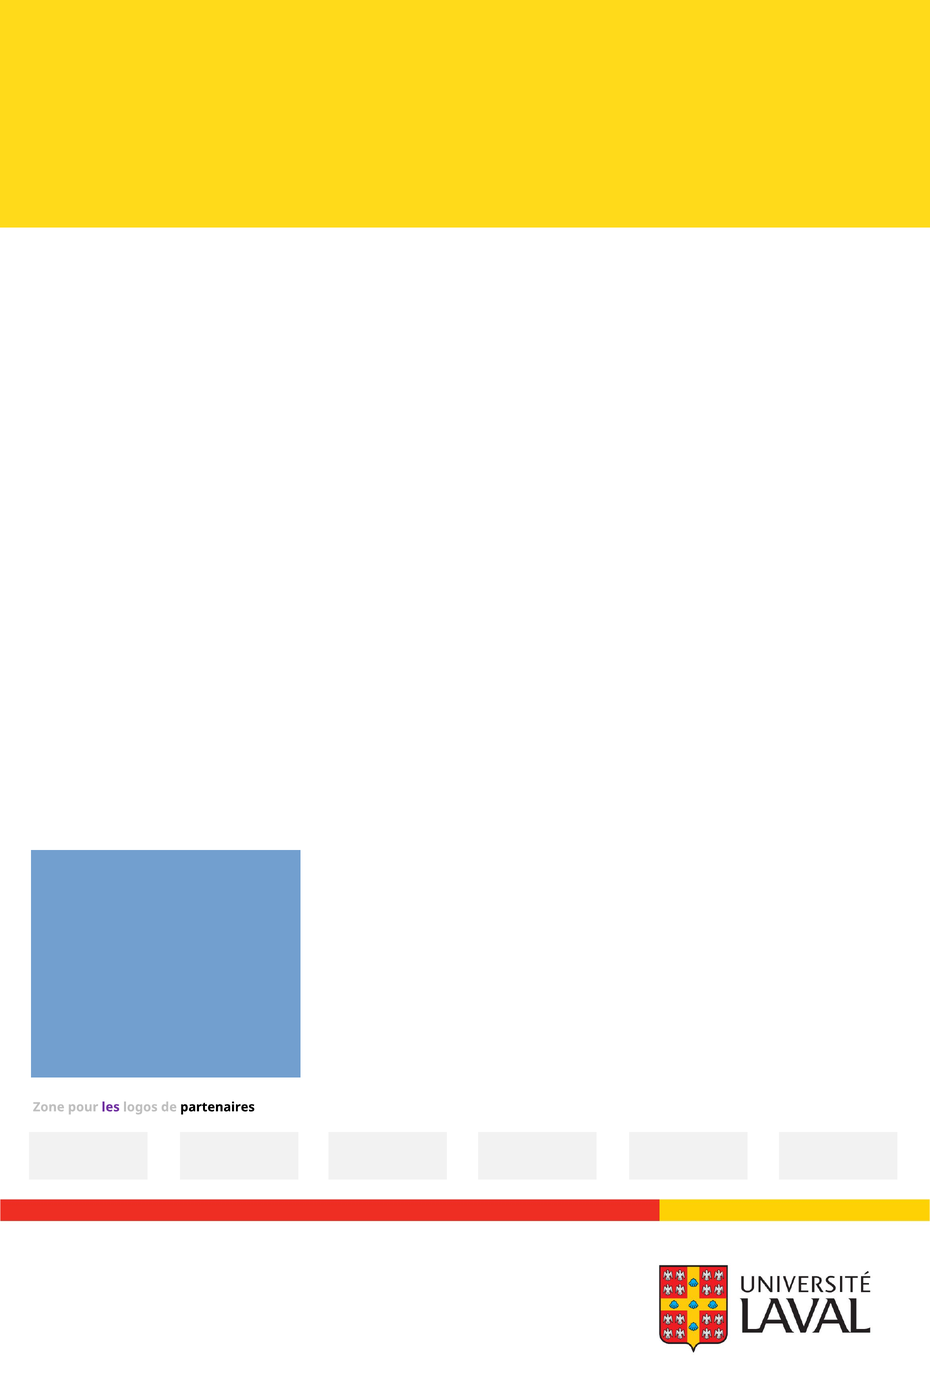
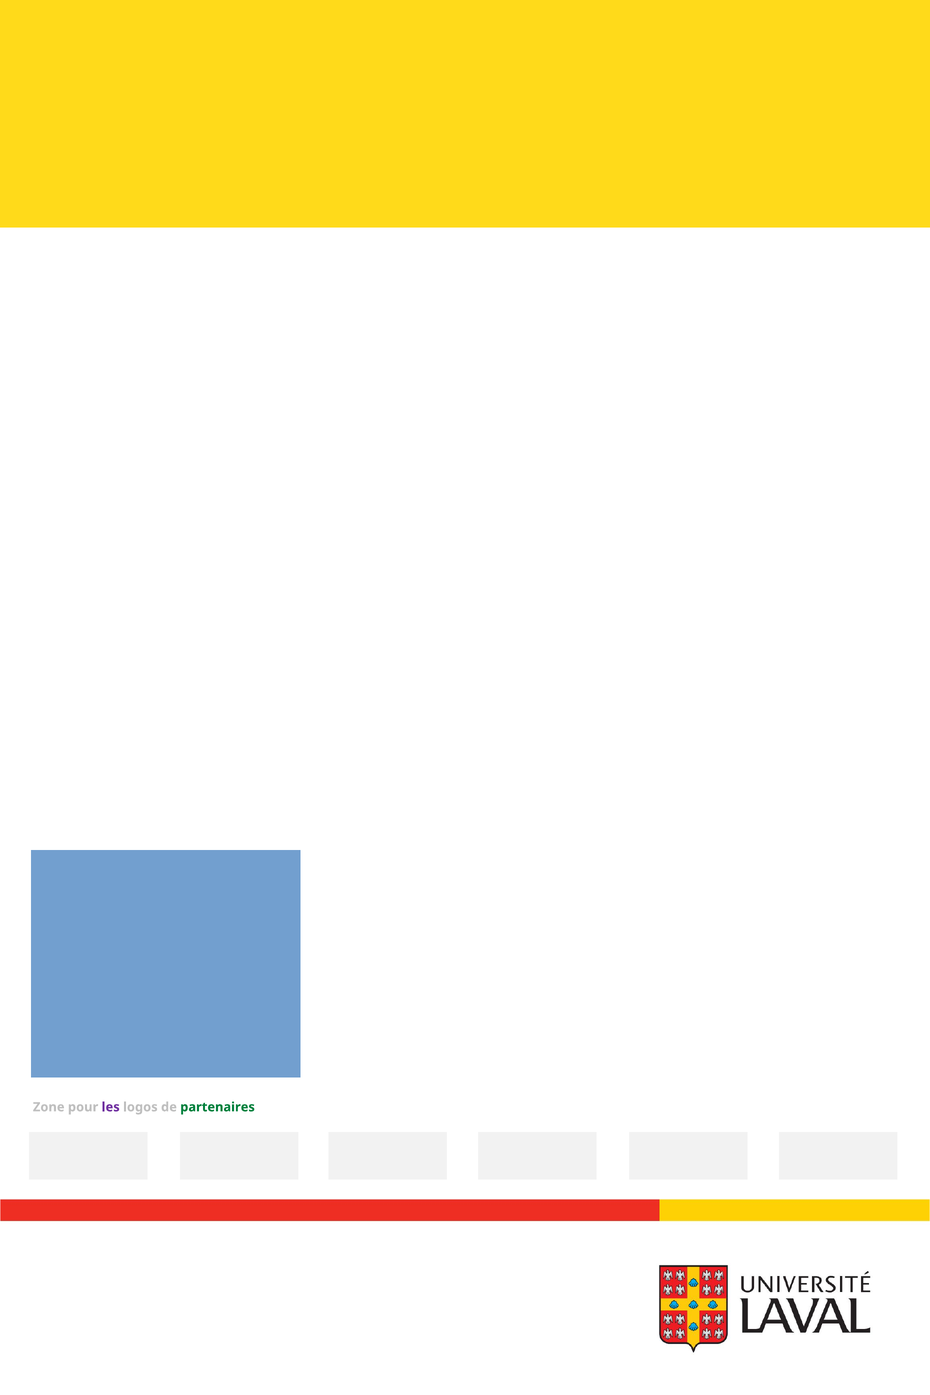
partenaires colour: black -> green (218, 1107)
